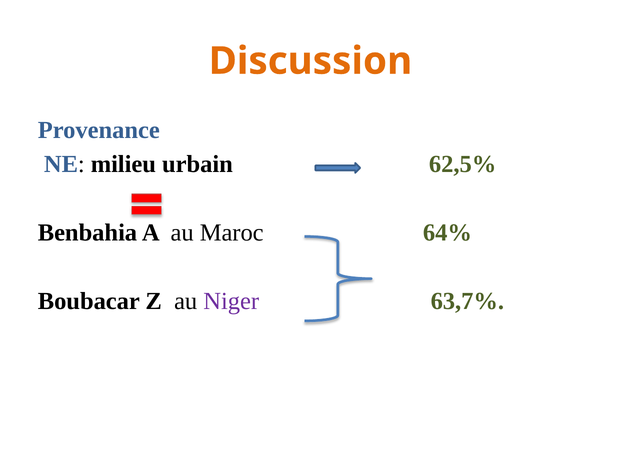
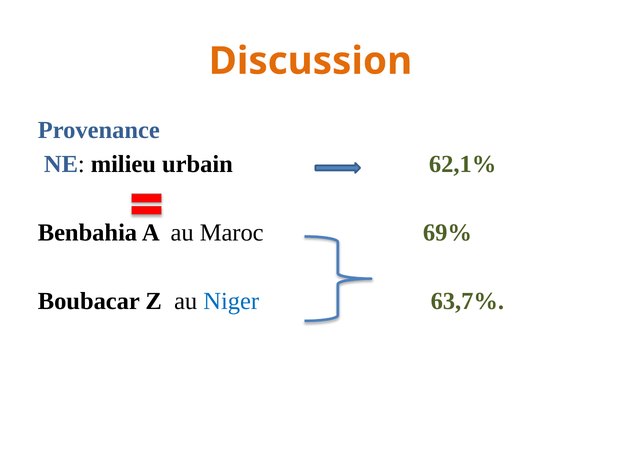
62,5%: 62,5% -> 62,1% (463, 164)
64%: 64% -> 69% (447, 233)
Niger colour: purple -> blue (231, 302)
